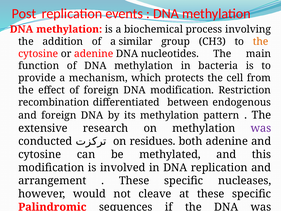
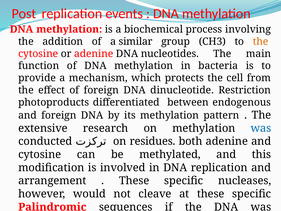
DNA modification: modification -> dinucleotide (182, 90)
recombination: recombination -> photoproducts (54, 102)
was colour: purple -> blue (261, 128)
